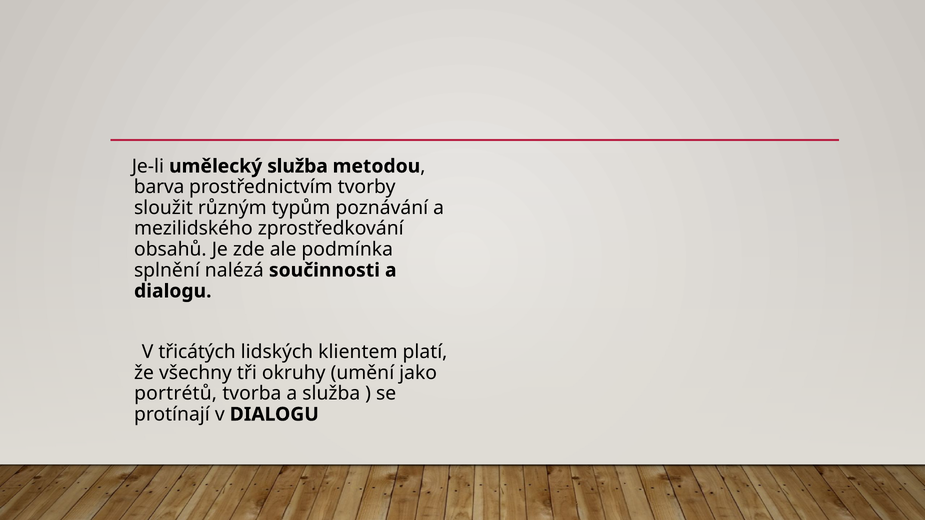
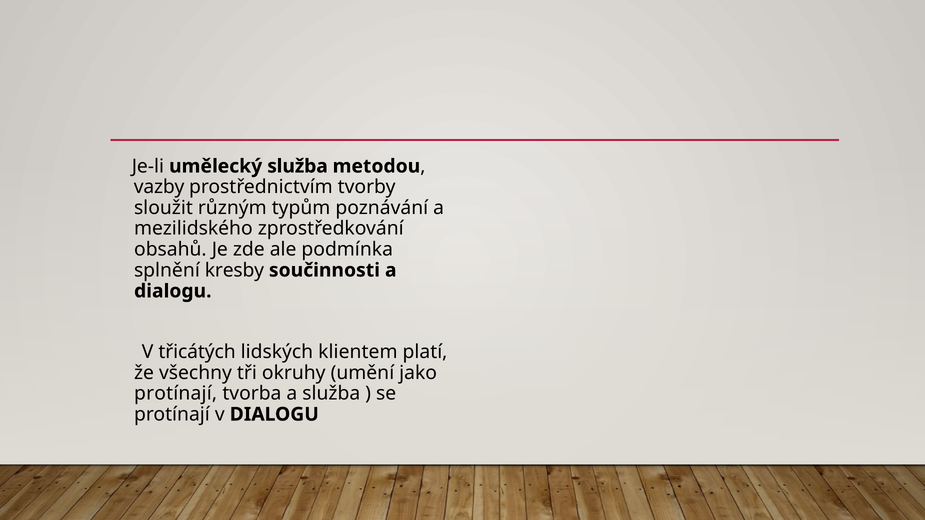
barva: barva -> vazby (159, 187)
nalézá: nalézá -> kresby (234, 270)
portrétů: portrétů -> protínají (176, 394)
